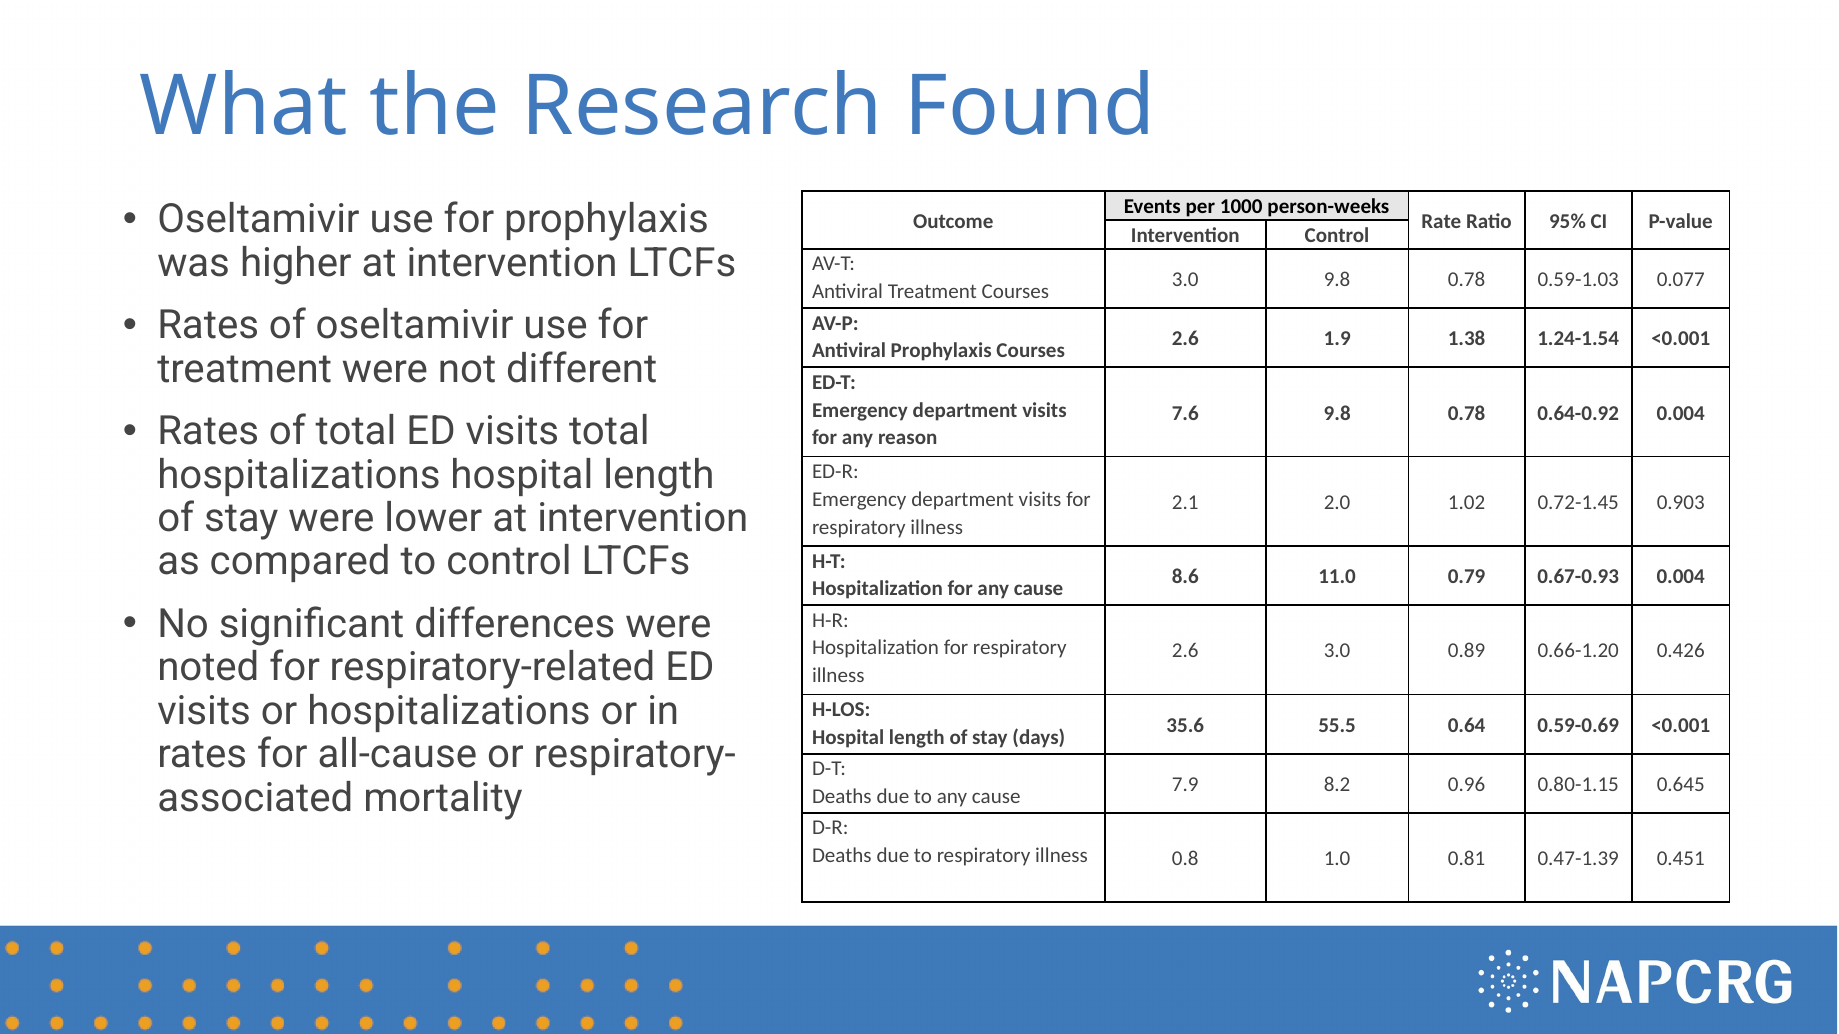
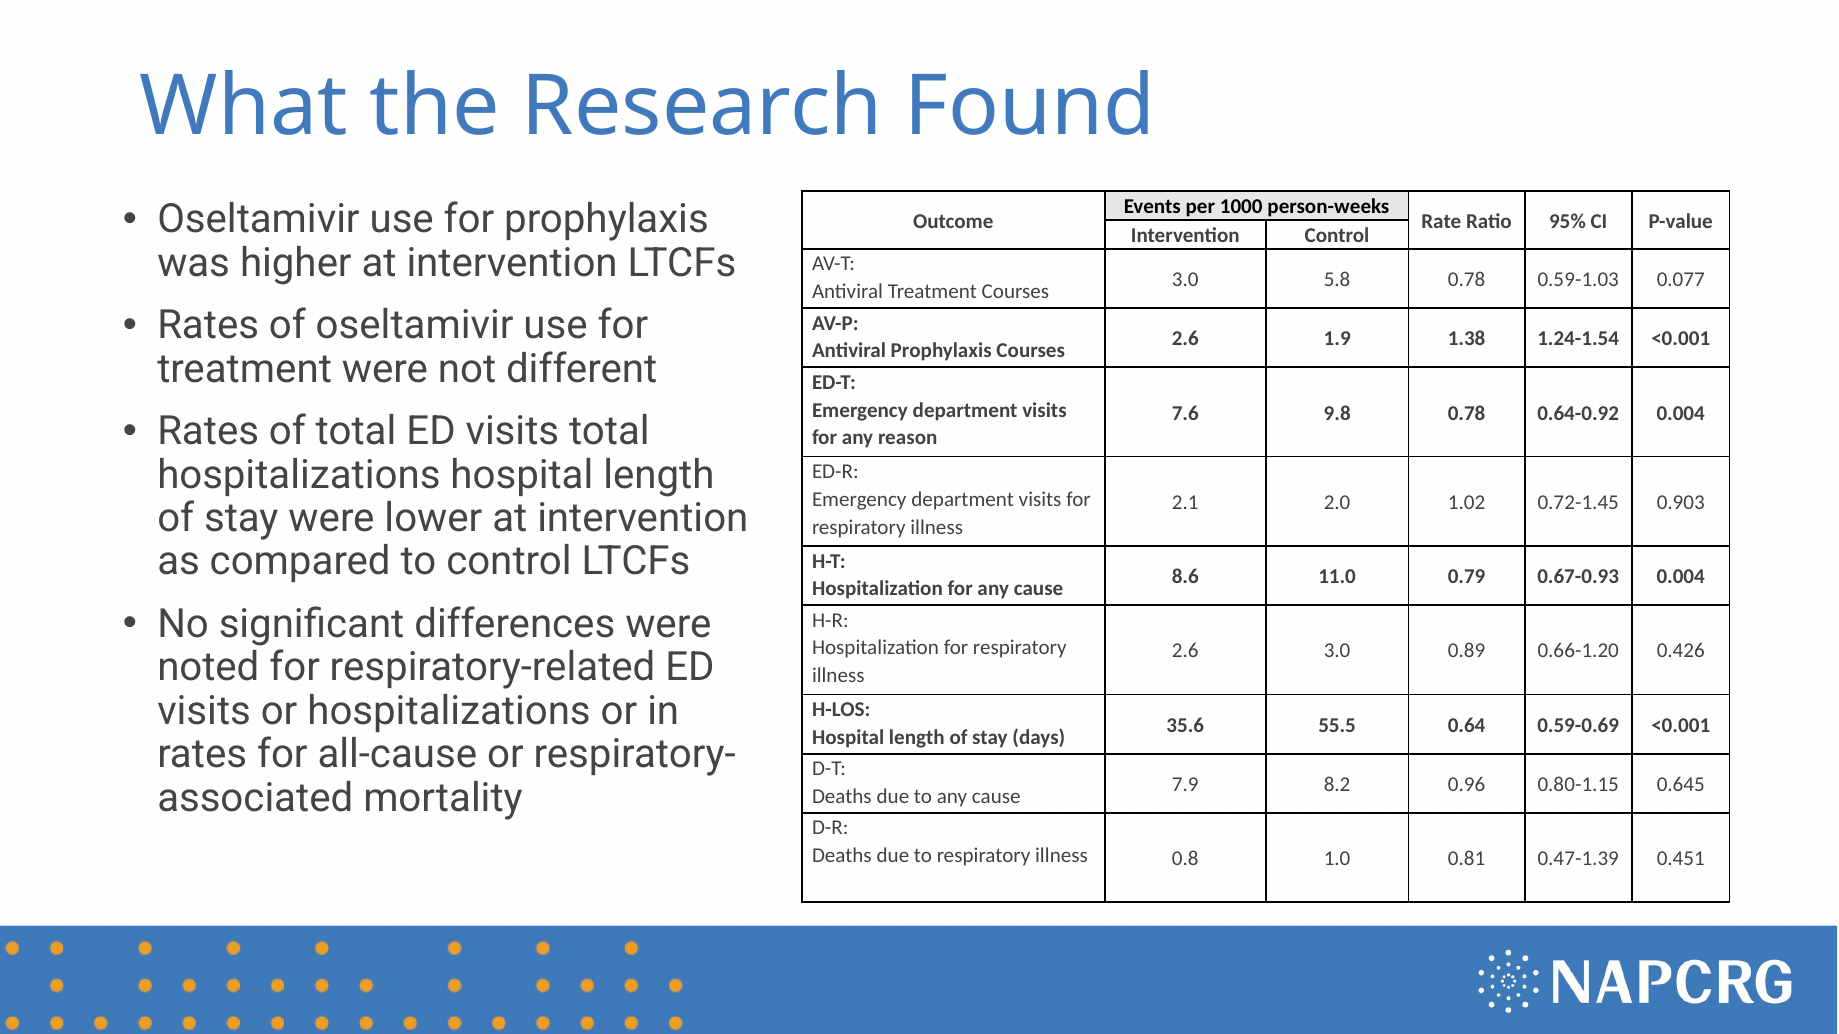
3.0 9.8: 9.8 -> 5.8 (1337, 280)
